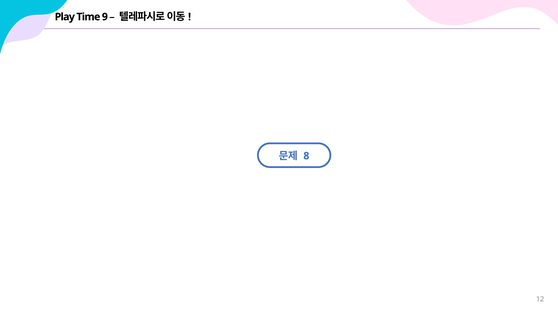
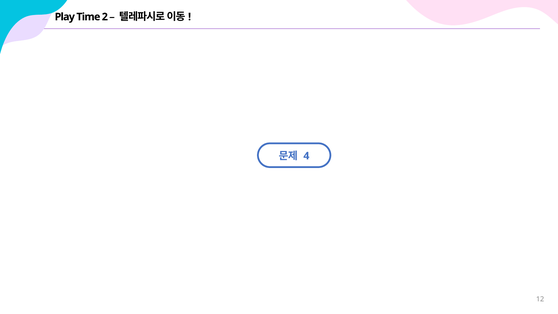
9: 9 -> 2 (105, 17)
8: 8 -> 4 (306, 156)
